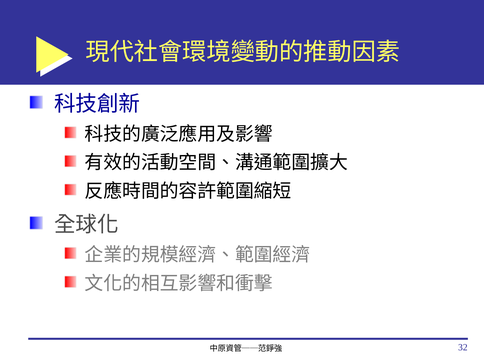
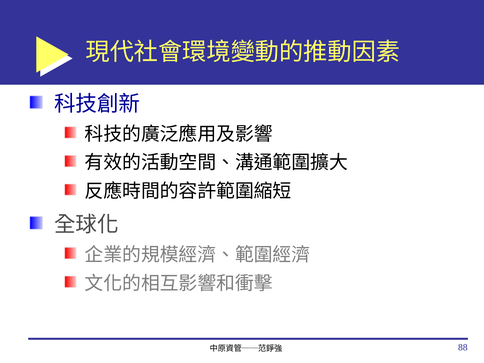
32: 32 -> 88 (463, 348)
